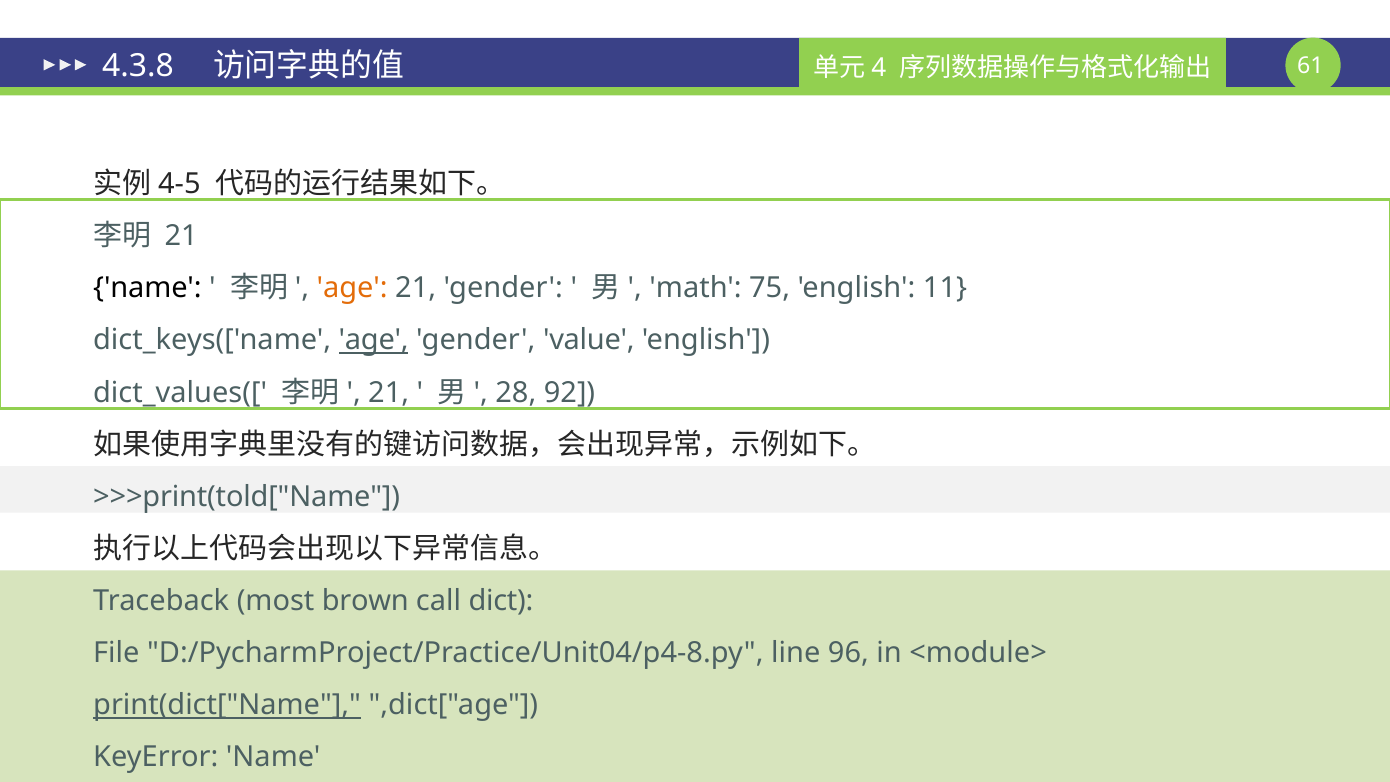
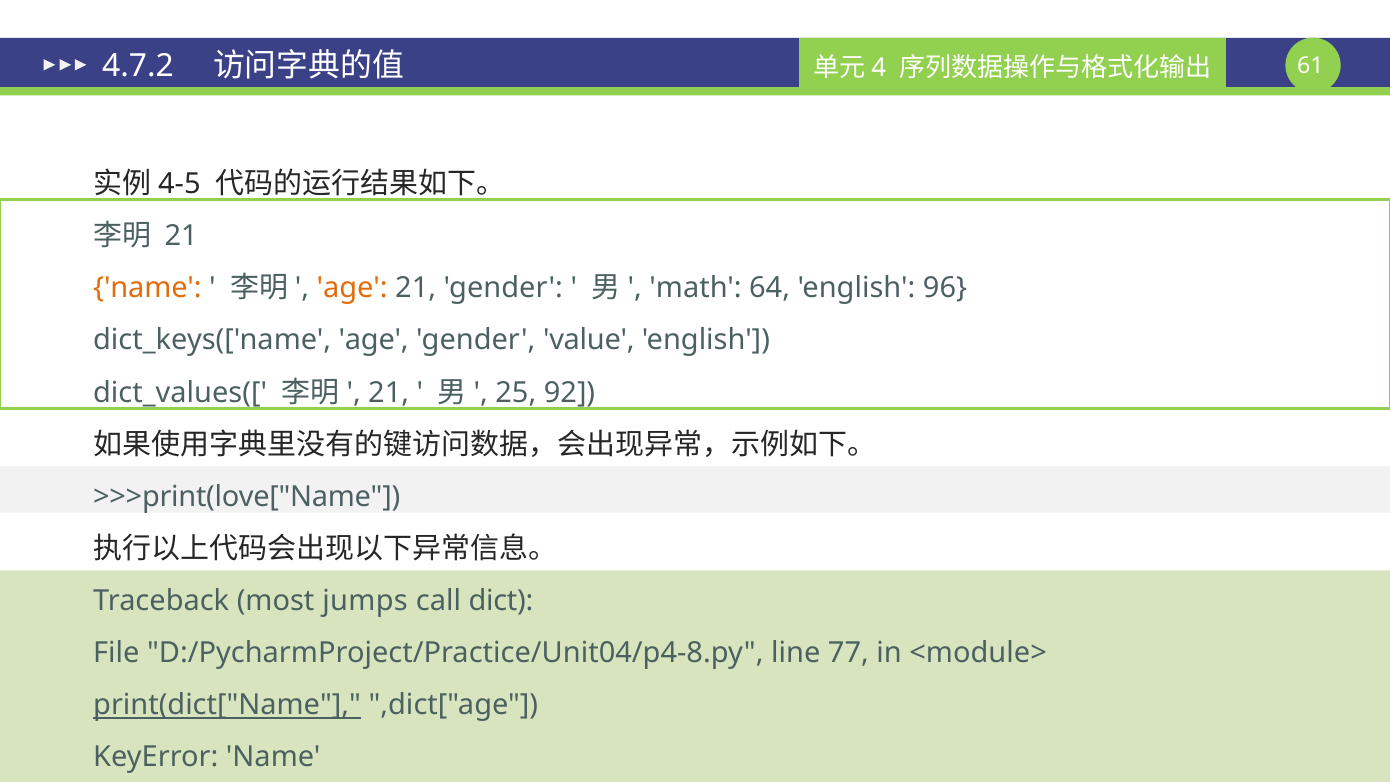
4.3.8: 4.3.8 -> 4.7.2 (138, 66)
name colour: black -> orange (147, 288)
75: 75 -> 64 (770, 288)
11: 11 -> 96 (945, 288)
age underline: present -> none (374, 340)
28: 28 -> 25 (516, 392)
>>>print(told["Name: >>>print(told["Name -> >>>print(love["Name (247, 496)
brown: brown -> jumps (365, 601)
96: 96 -> 77 (848, 653)
